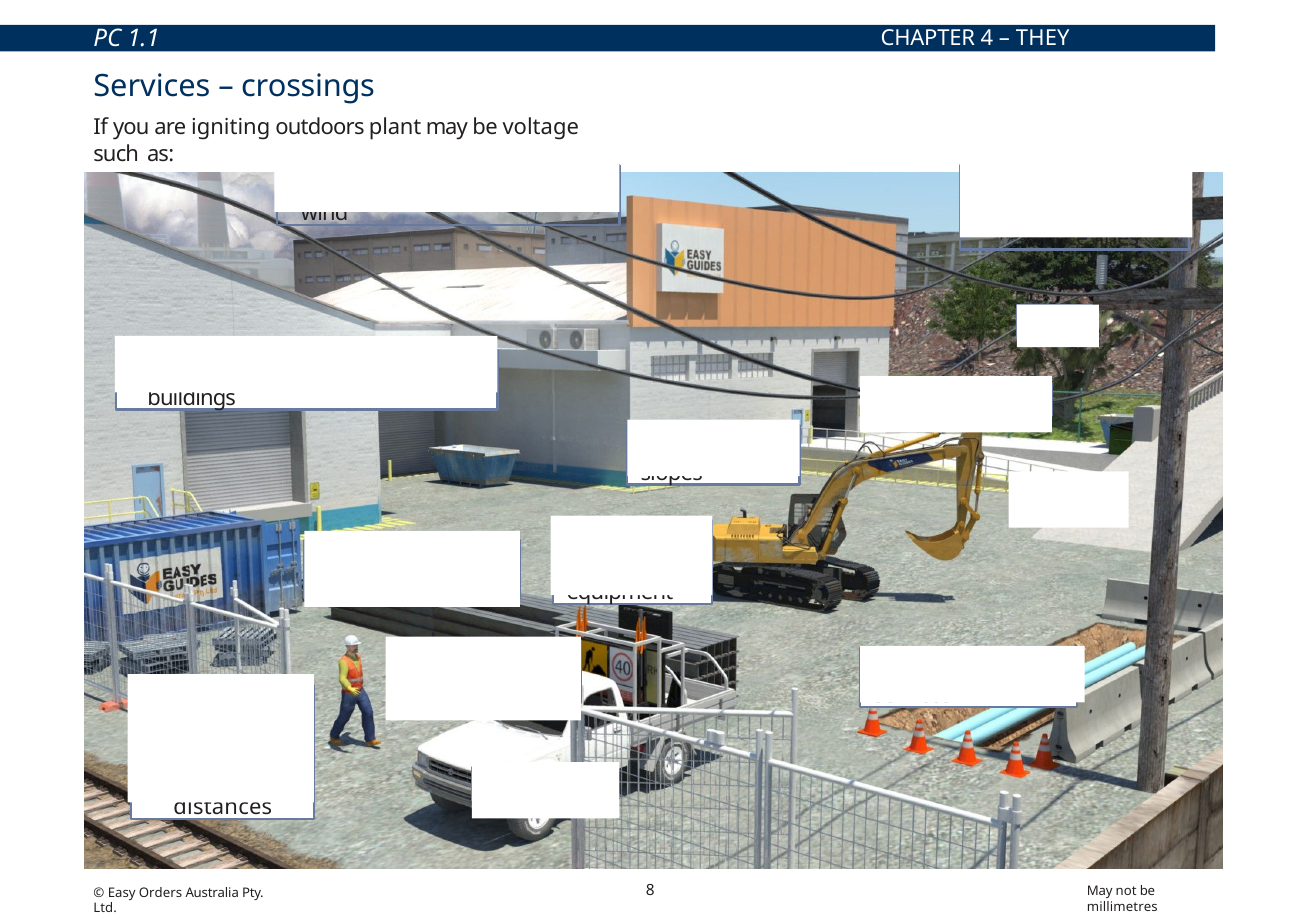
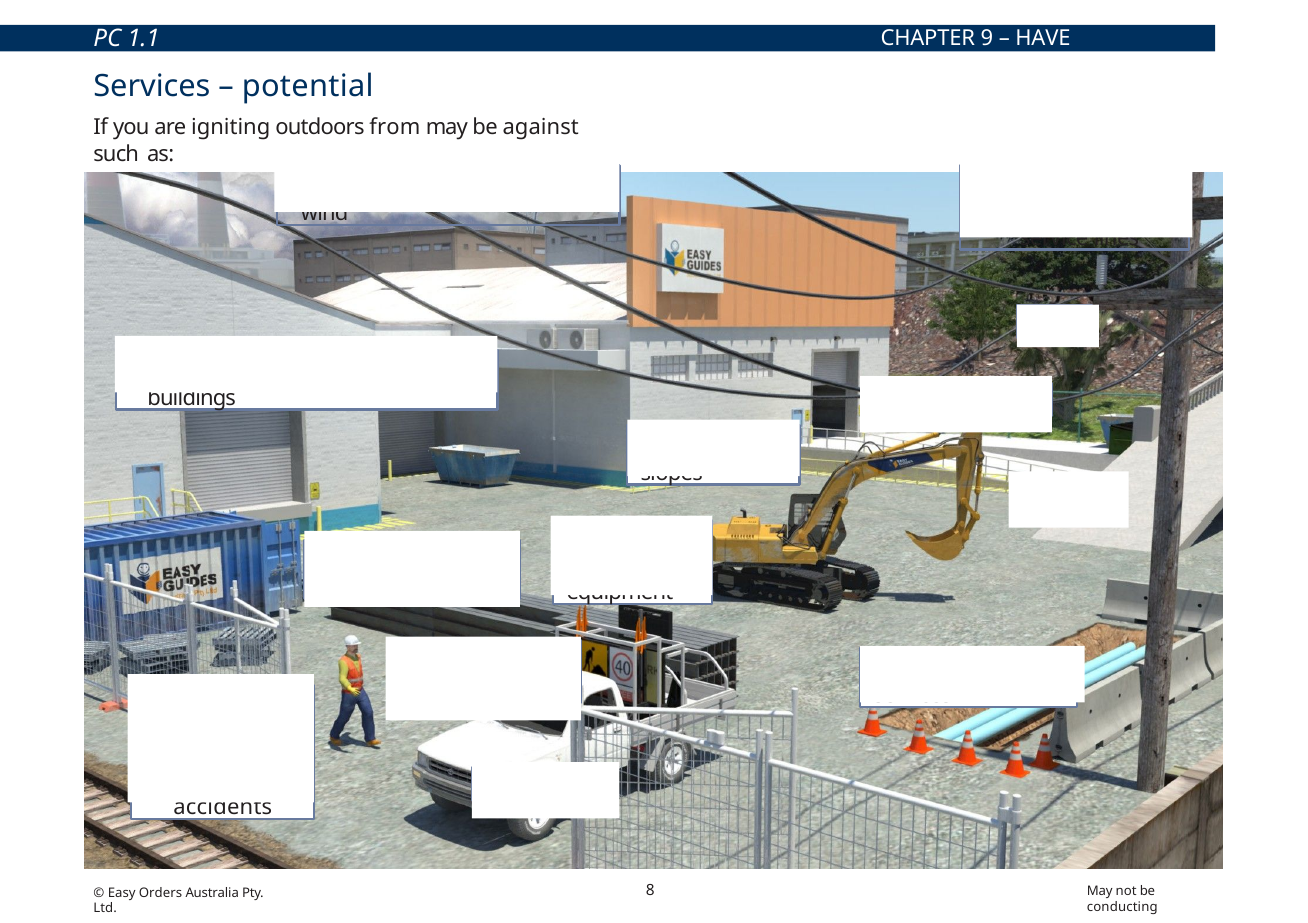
4: 4 -> 9 (987, 39)
THEY: THEY -> HAVE (1043, 39)
crossings: crossings -> potential (308, 86)
outdoors plant: plant -> from (395, 127)
voltage: voltage -> against (541, 127)
distances: distances -> accidents (223, 807)
millimetres: millimetres -> conducting (1122, 907)
